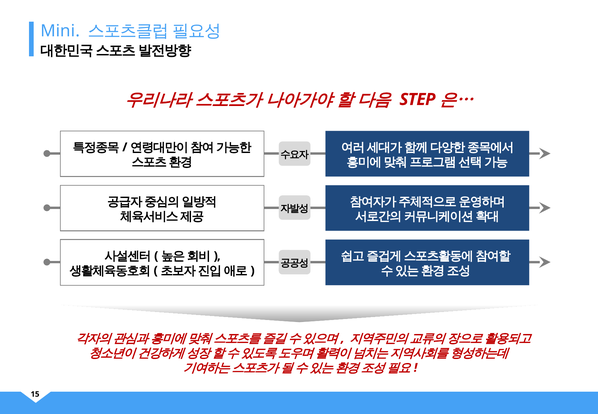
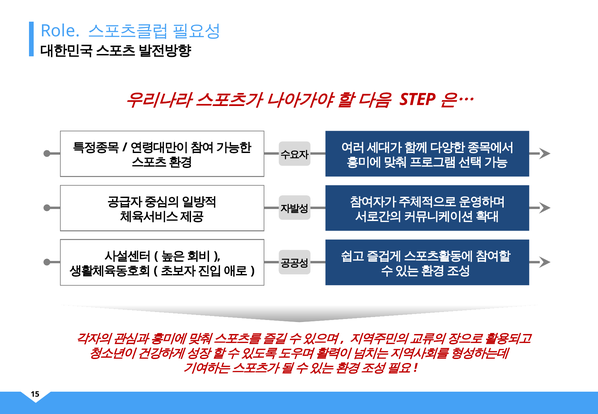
Mini: Mini -> Role (60, 31)
